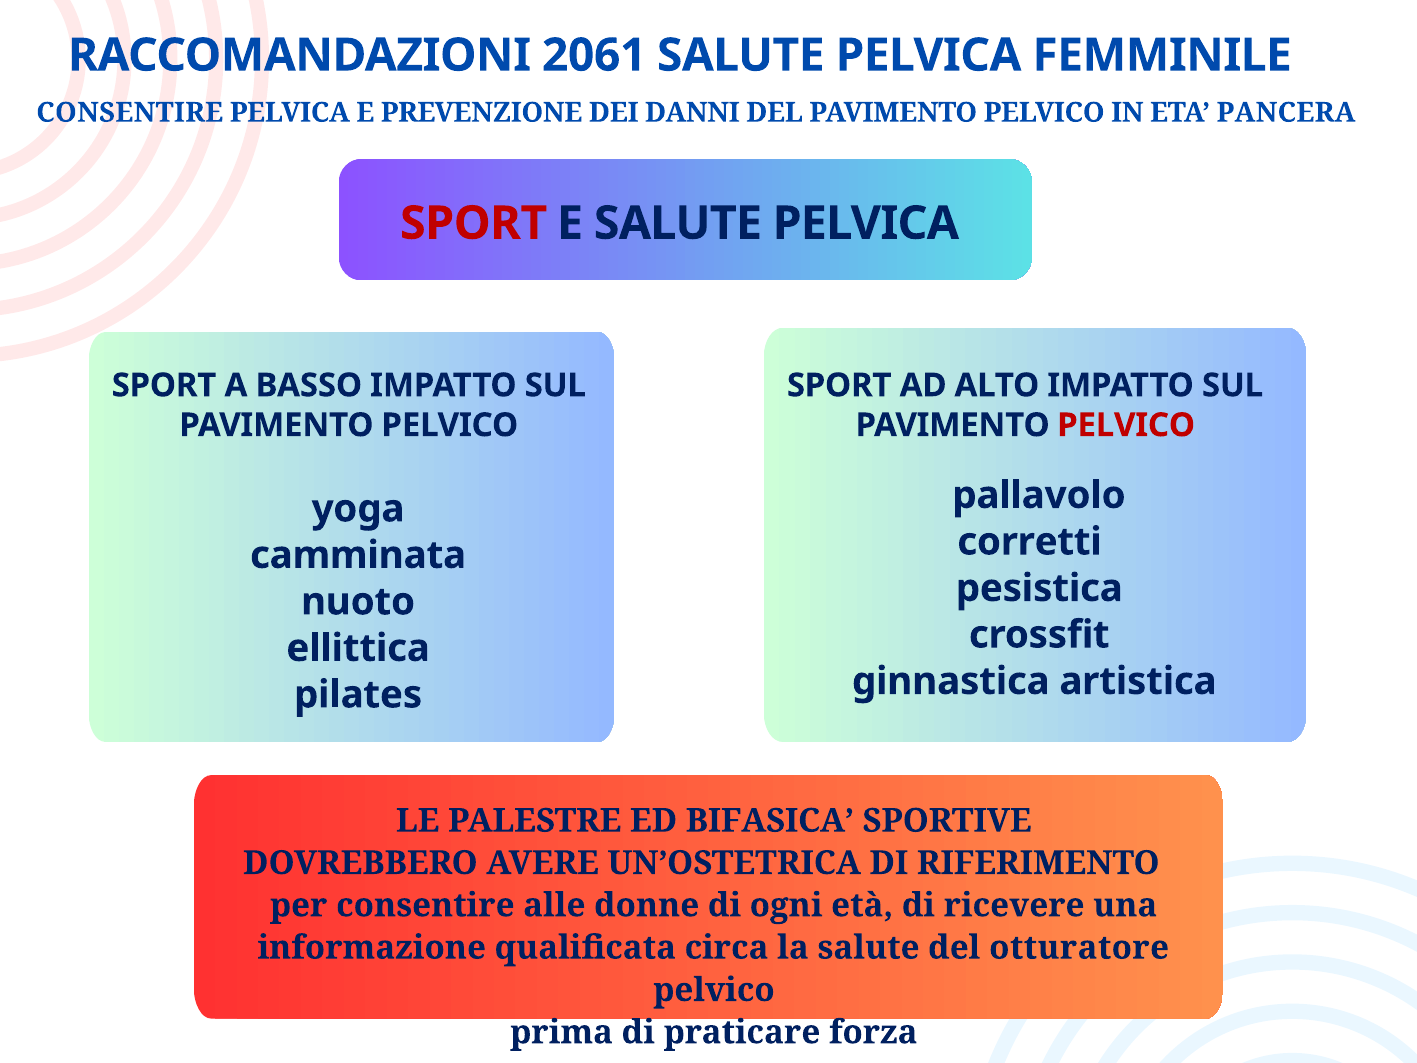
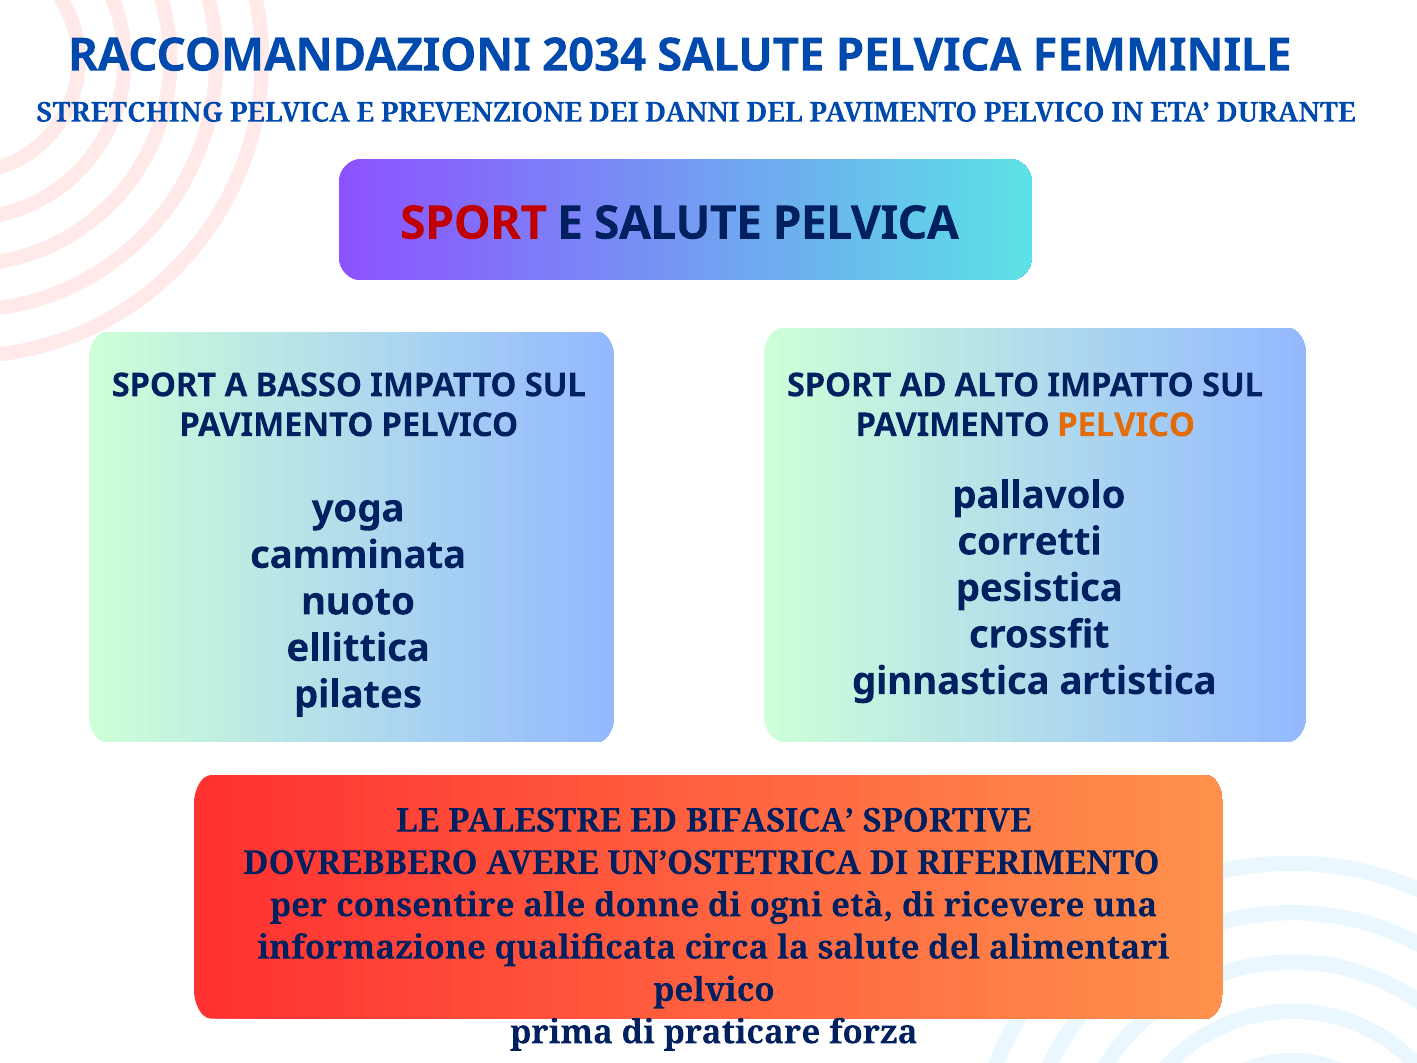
2061: 2061 -> 2034 (594, 55)
CONSENTIRE: CONSENTIRE -> STRETCHING (130, 113)
PANCERA: PANCERA -> DURANTE (1286, 113)
PELVICO colour: red -> orange (1126, 425)
otturatore: otturatore -> alimentari (1079, 948)
